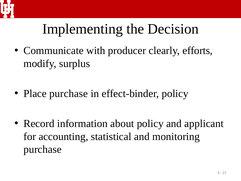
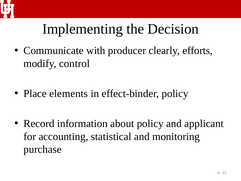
surplus: surplus -> control (75, 63)
Place purchase: purchase -> elements (69, 93)
